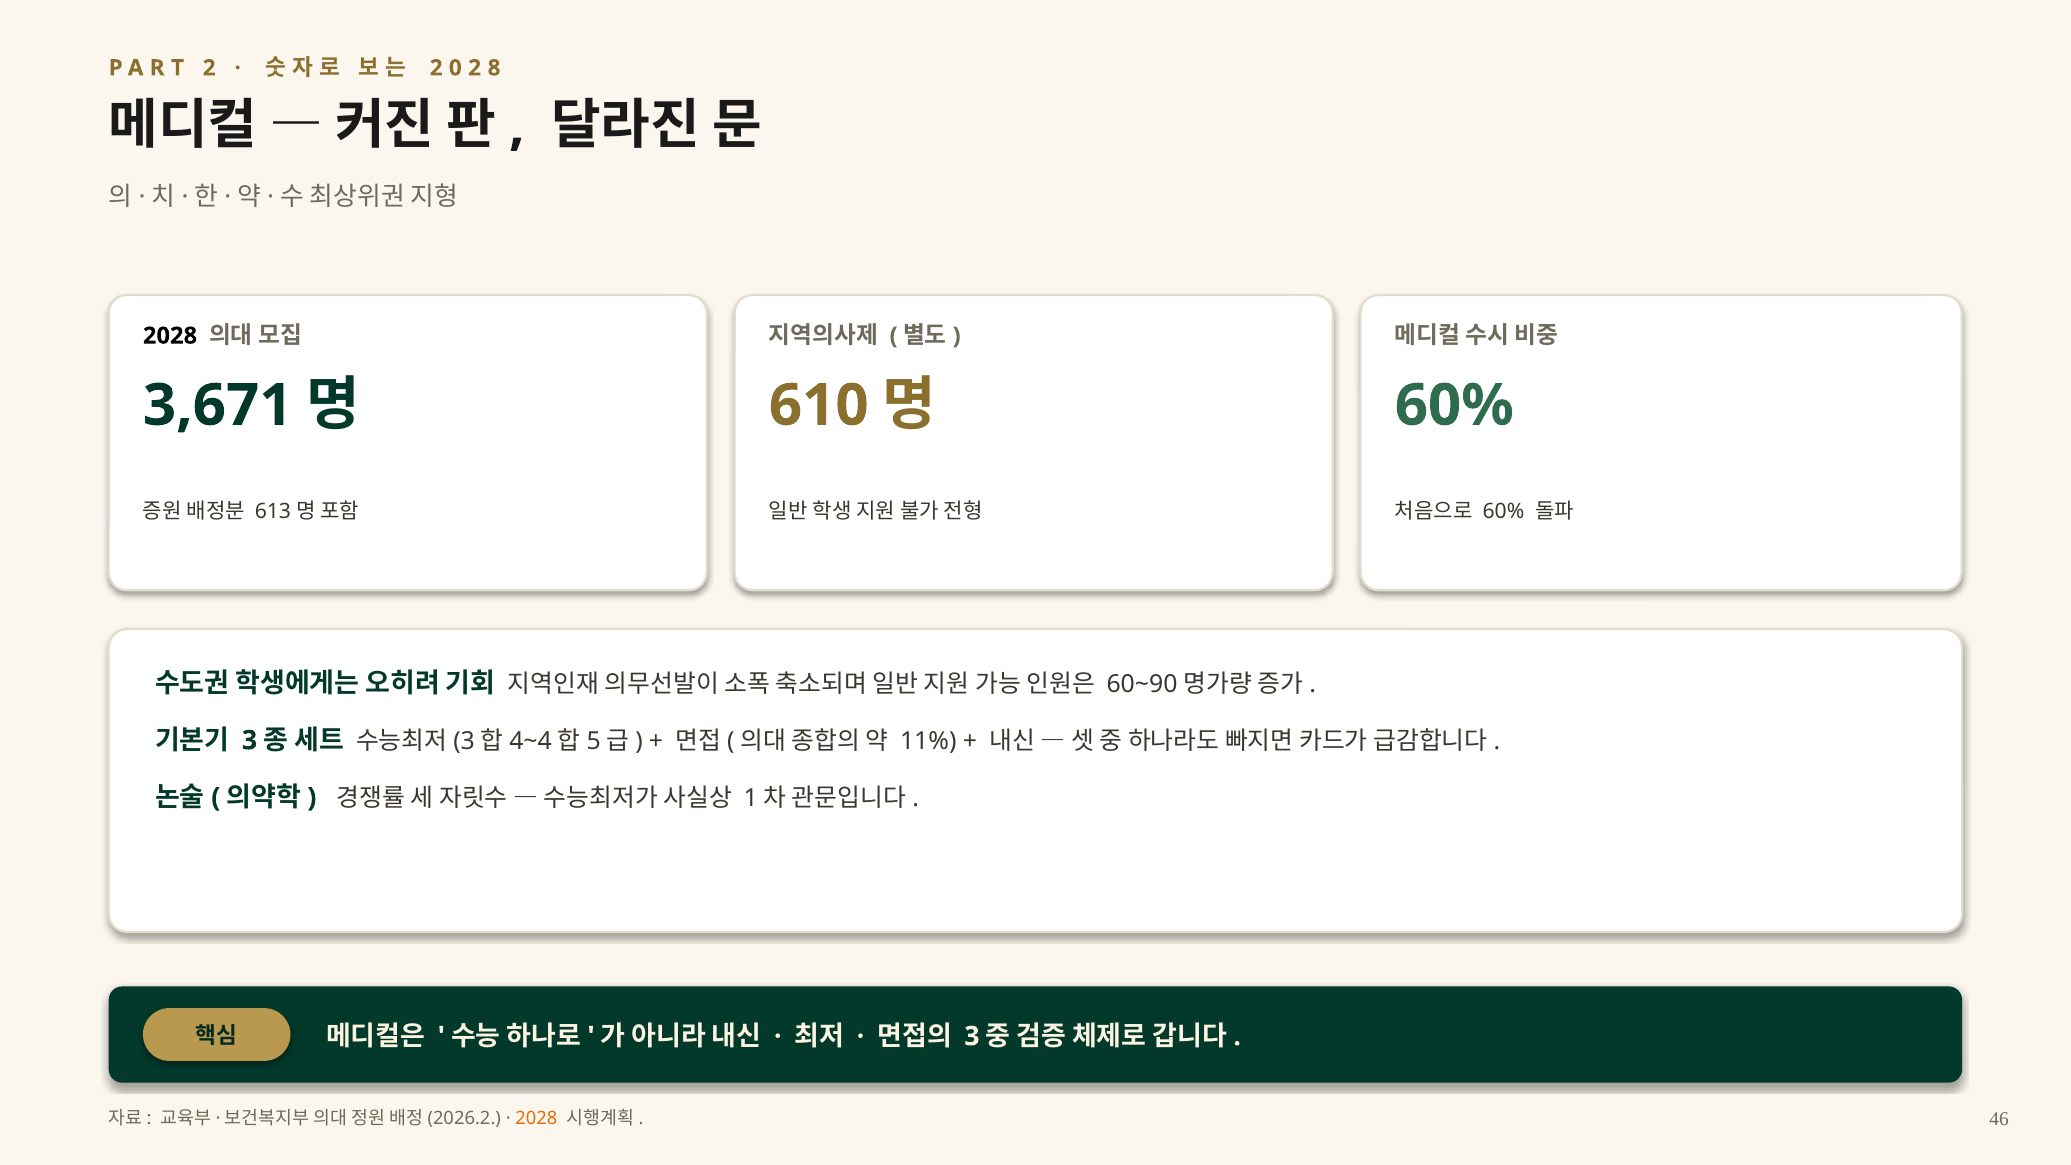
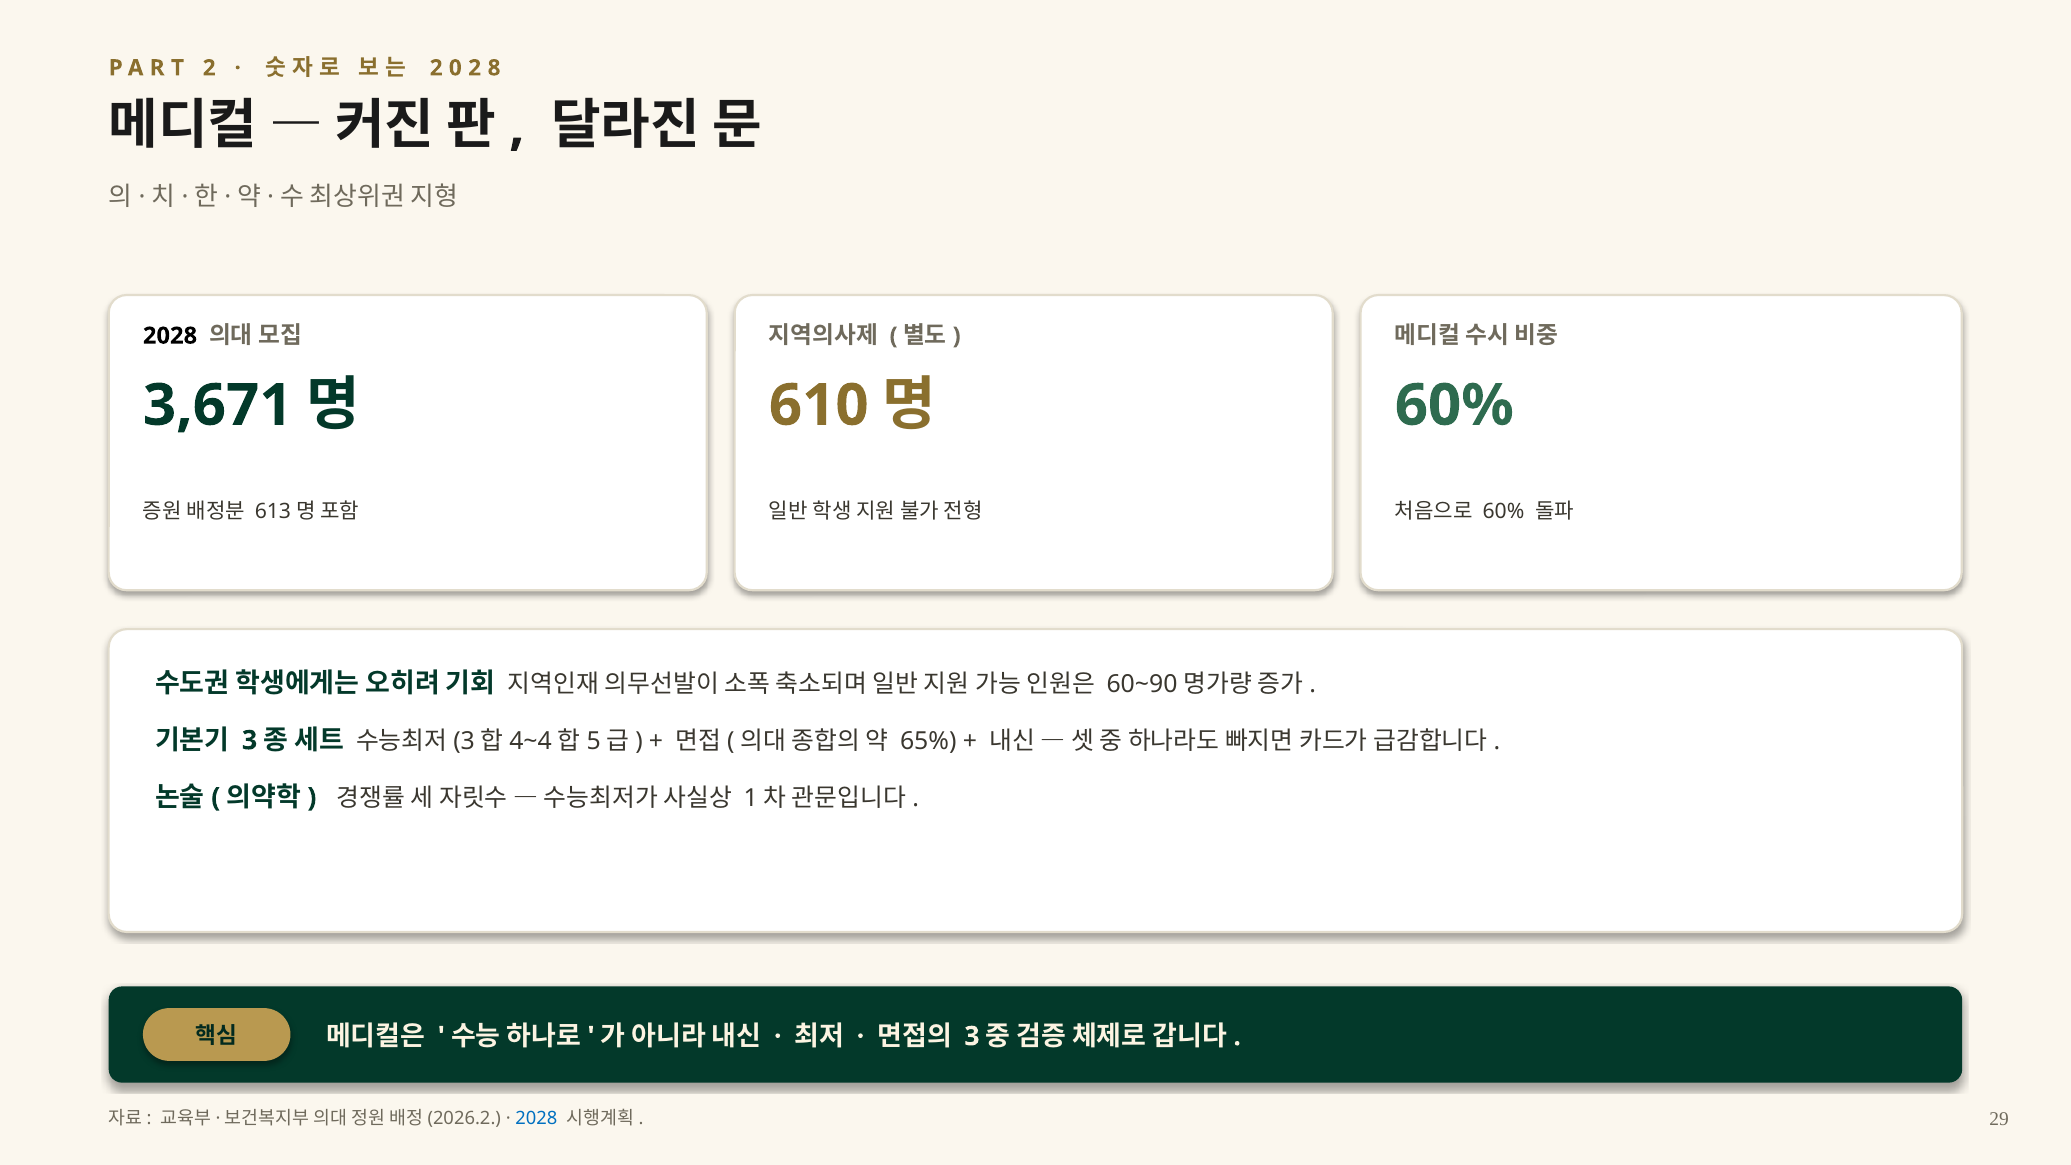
11%: 11% -> 65% (928, 741)
2028 colour: orange -> blue (536, 1118)
46: 46 -> 29 (1999, 1119)
